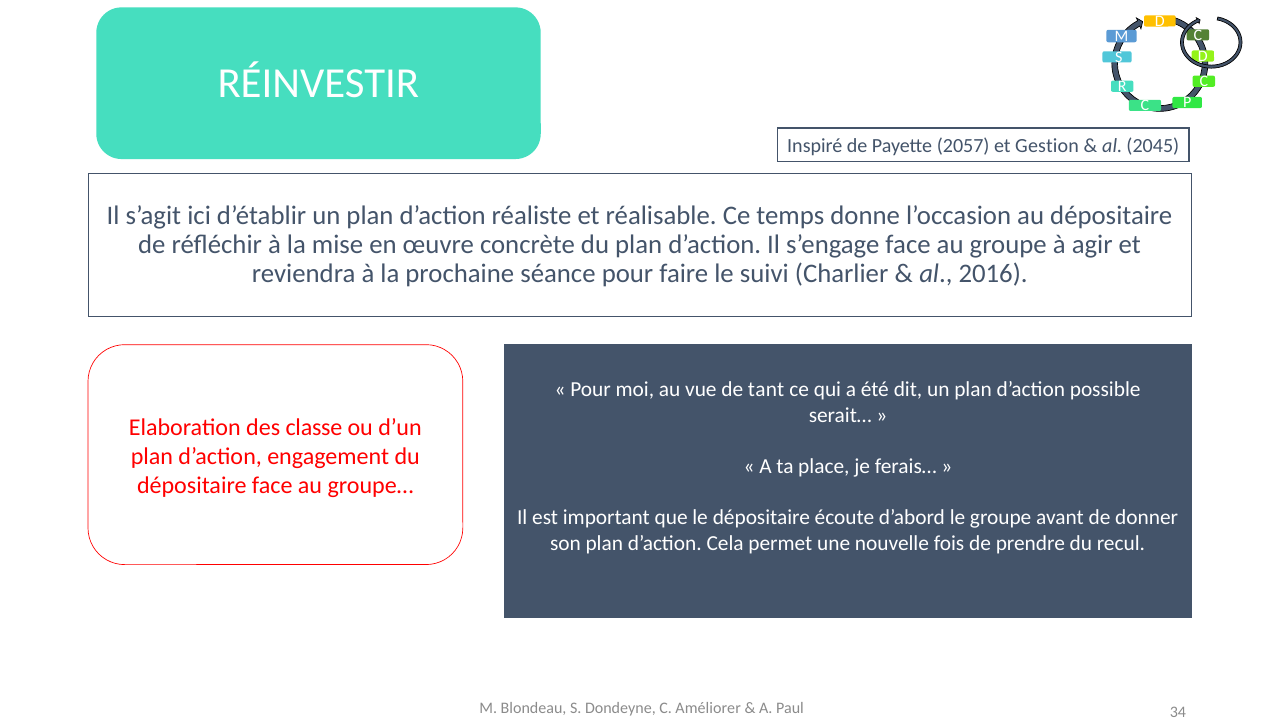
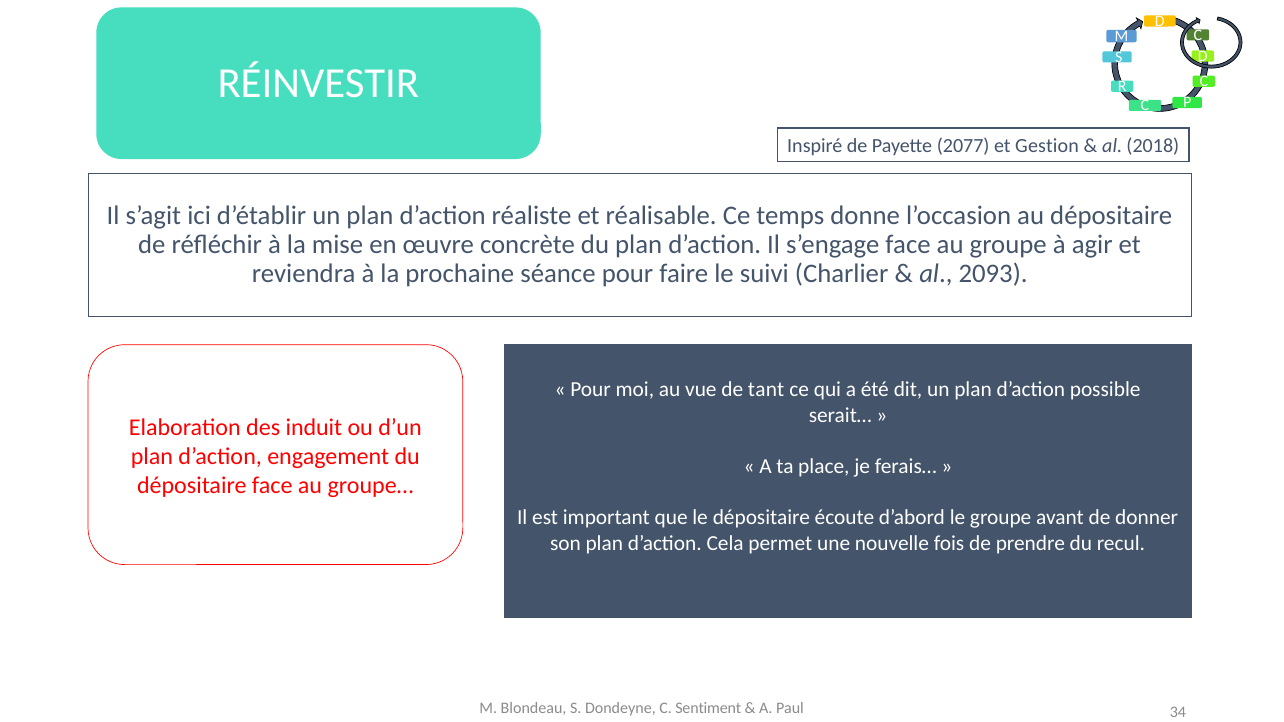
2057: 2057 -> 2077 (963, 146)
2045: 2045 -> 2018 (1153, 146)
2016: 2016 -> 2093 (993, 274)
classe: classe -> induit (314, 428)
Améliorer: Améliorer -> Sentiment (708, 708)
